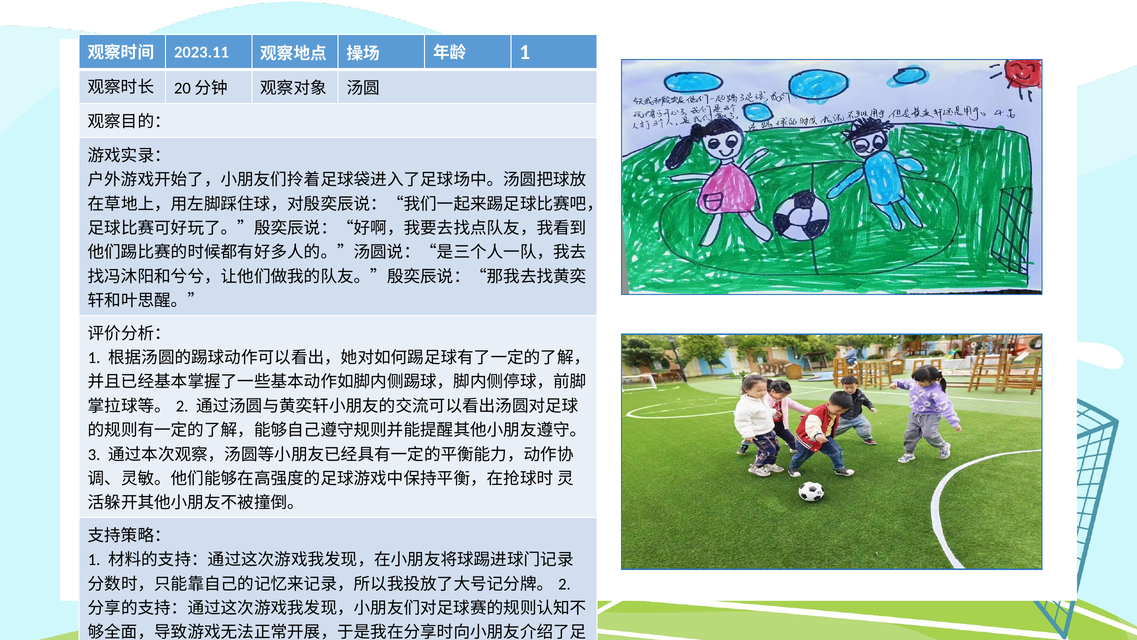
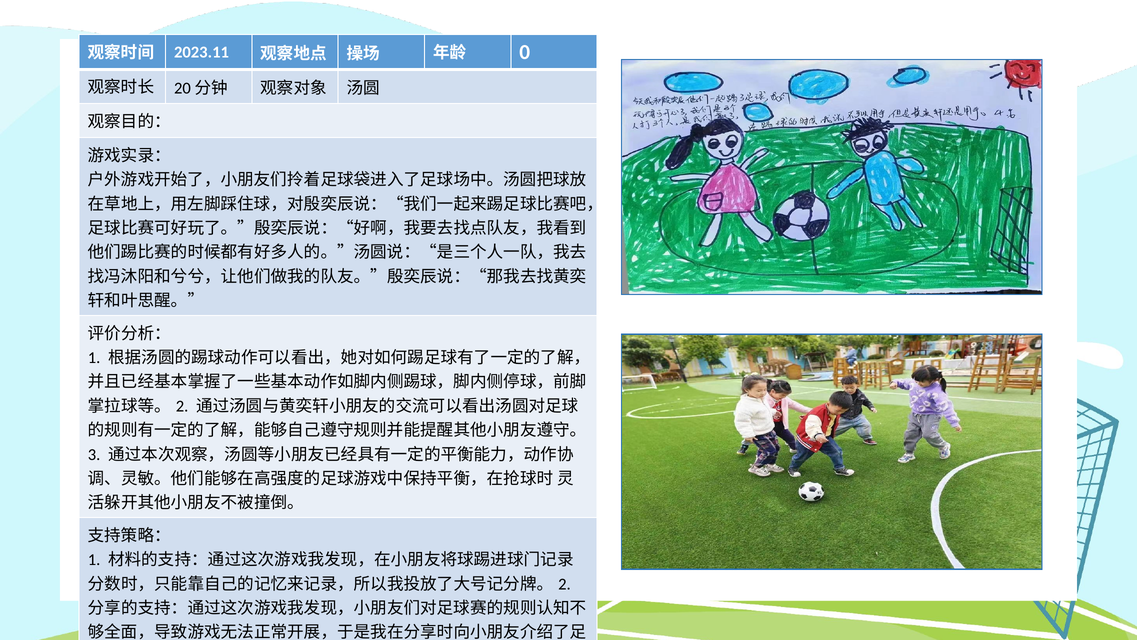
1: 1 -> 0 (525, 52)
